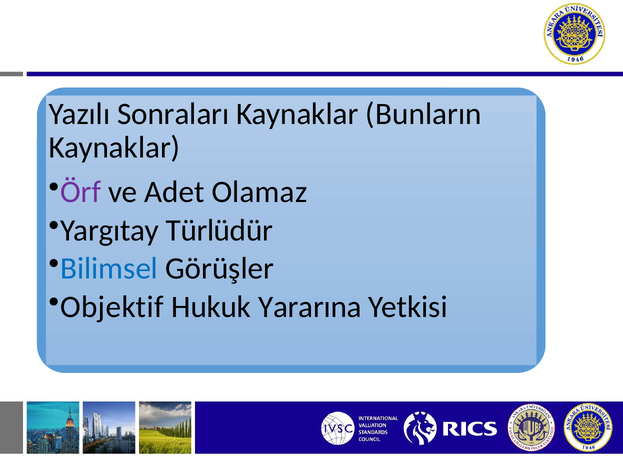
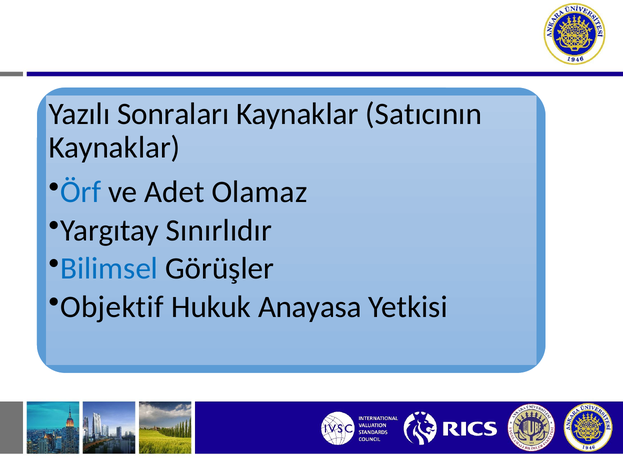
Bunların: Bunların -> Satıcının (424, 114)
Örf colour: purple -> blue (81, 192)
Türlüdür: Türlüdür -> Sınırlıdır (219, 231)
Yararına: Yararına -> Anayasa (310, 307)
